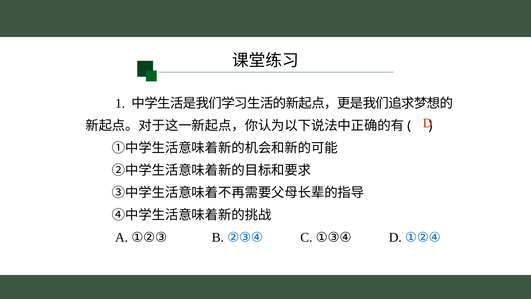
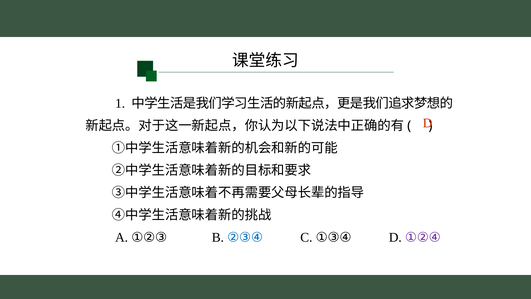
①②④ colour: blue -> purple (423, 237)
